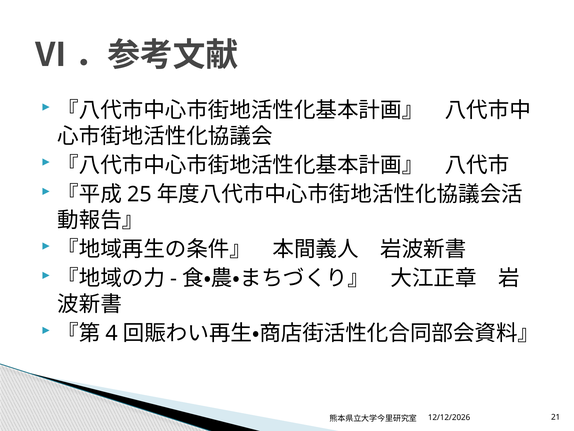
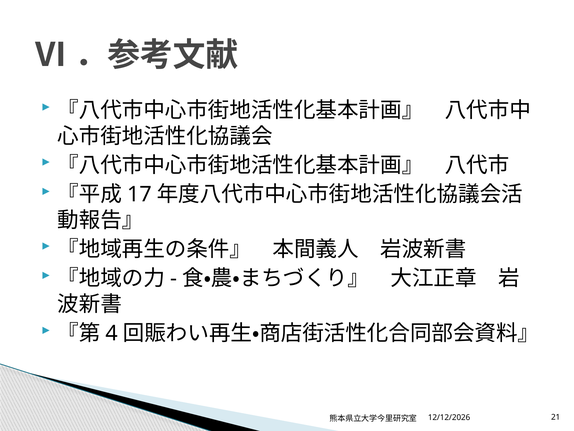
25: 25 -> 17 (139, 194)
